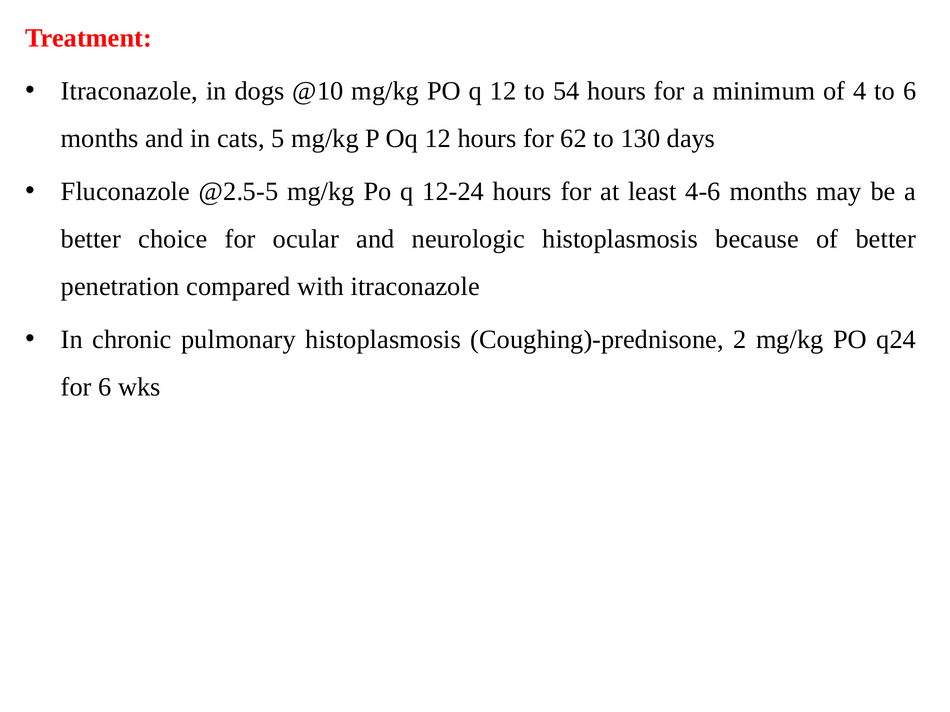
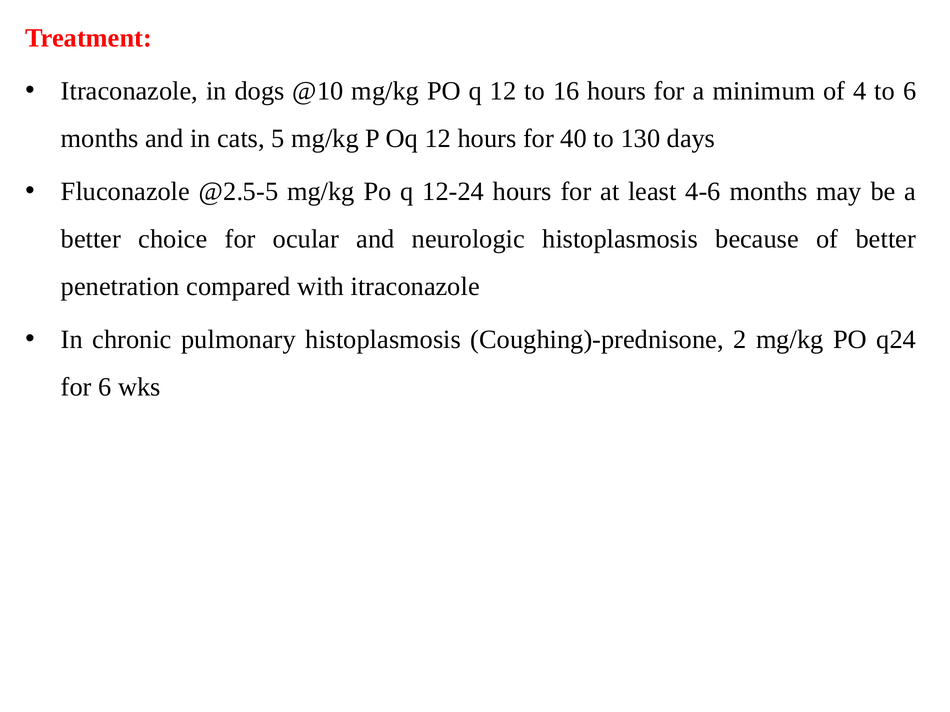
54: 54 -> 16 (566, 91)
62: 62 -> 40 (574, 139)
